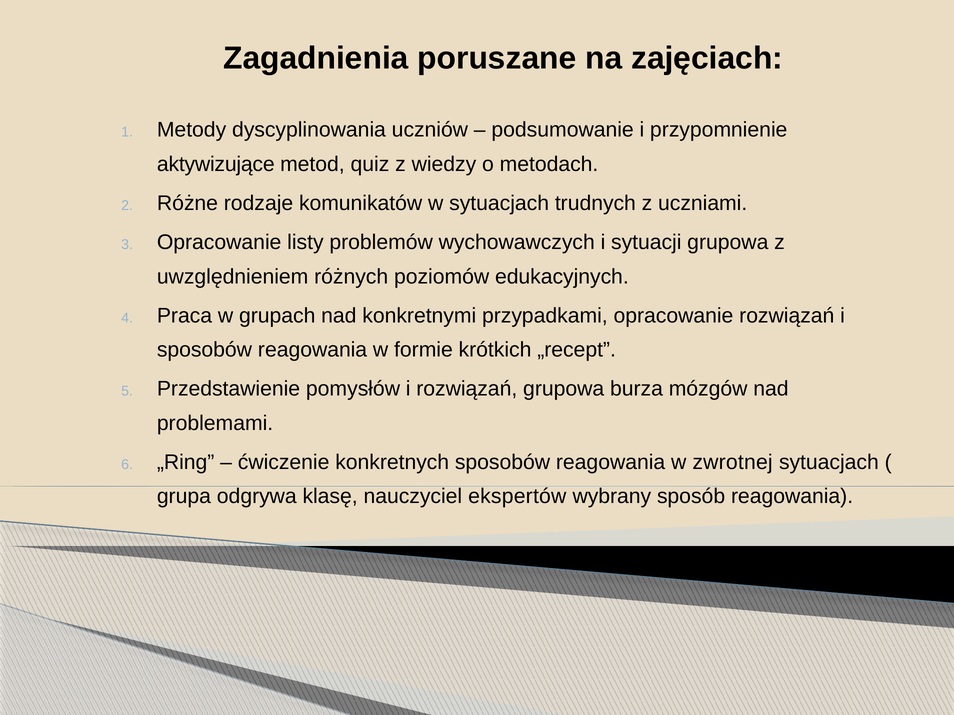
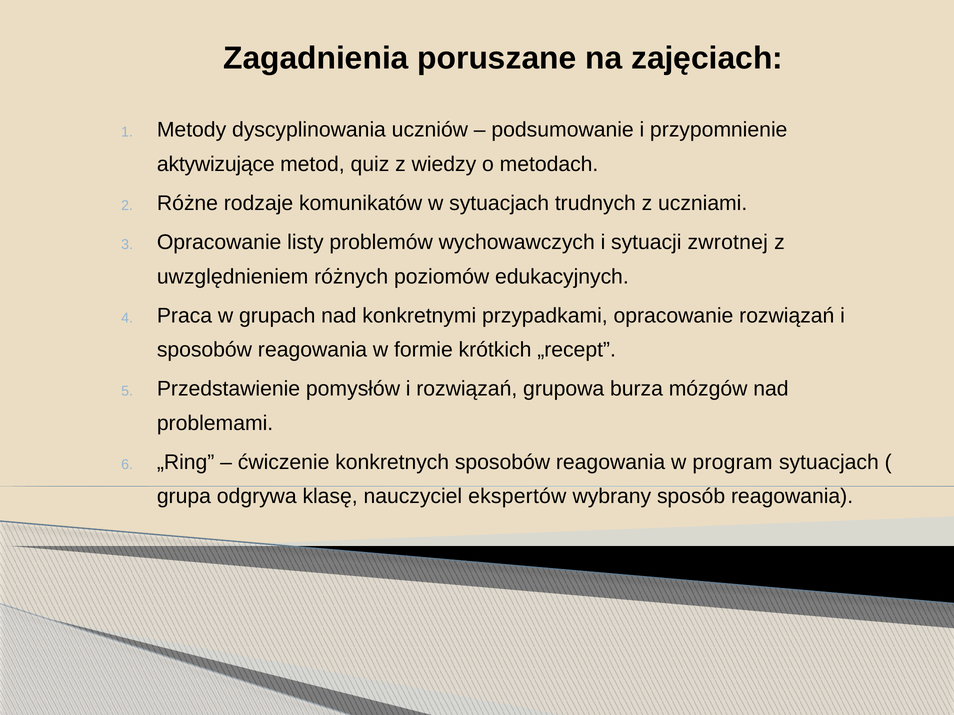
sytuacji grupowa: grupowa -> zwrotnej (728, 242)
zwrotnej: zwrotnej -> program (733, 462)
